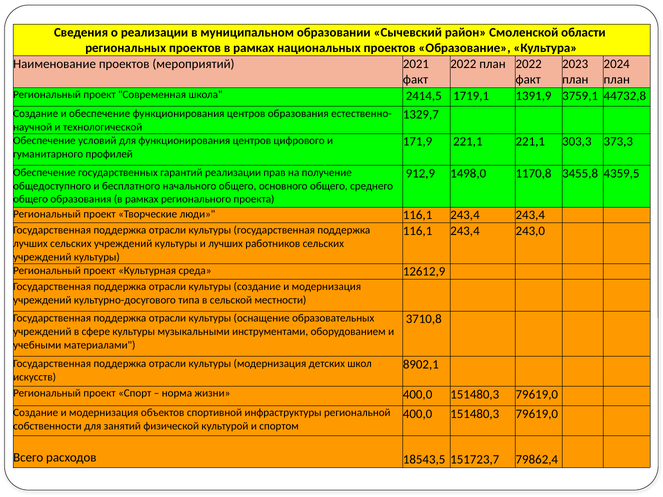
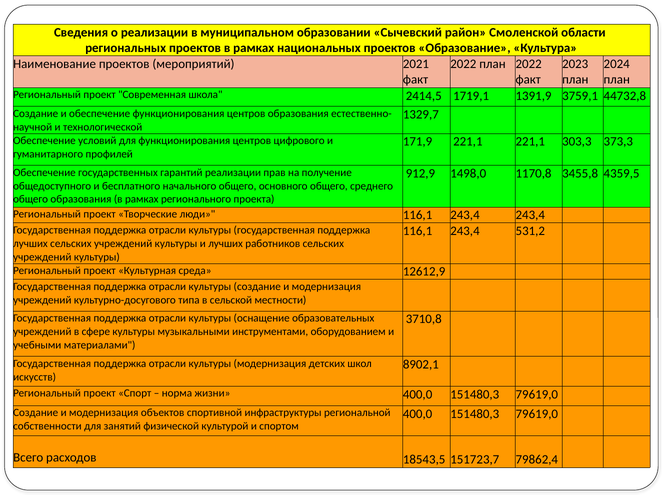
243,0: 243,0 -> 531,2 (530, 231)
